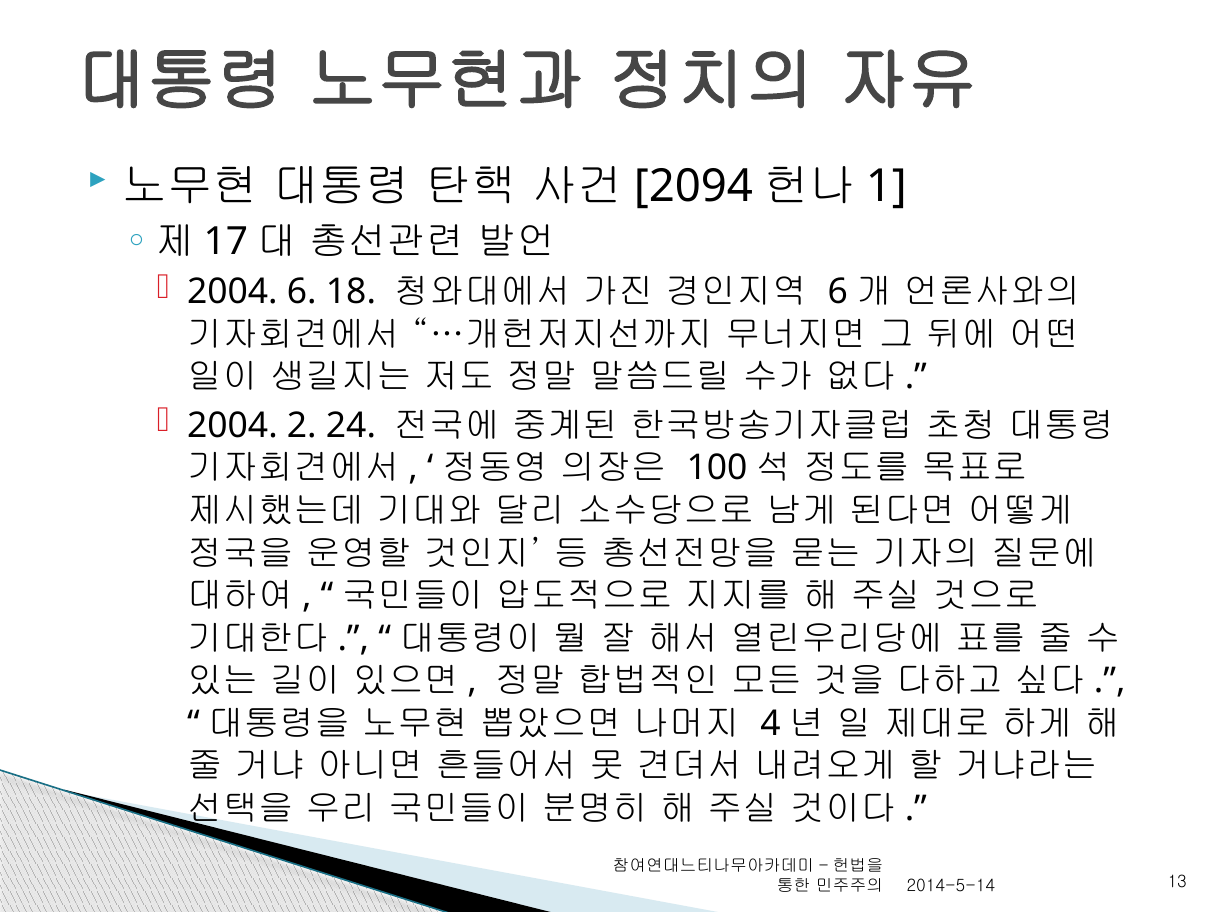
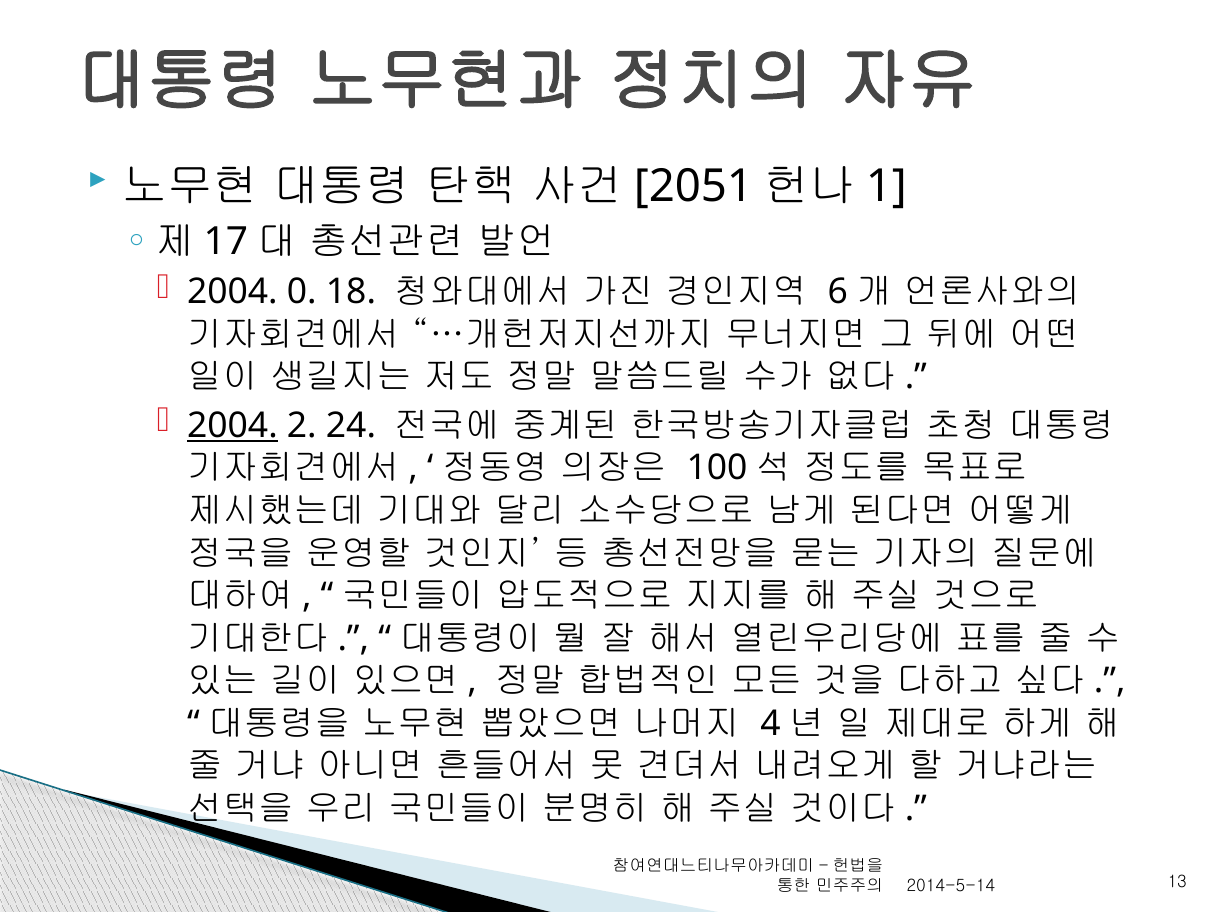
2094: 2094 -> 2051 (693, 186)
2004 6: 6 -> 0 (302, 292)
2004 underline: none -> present (232, 426)
